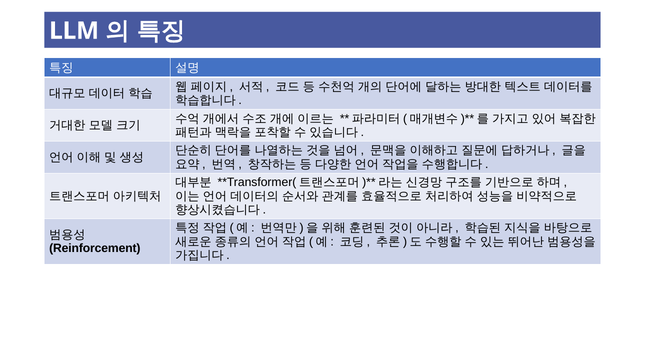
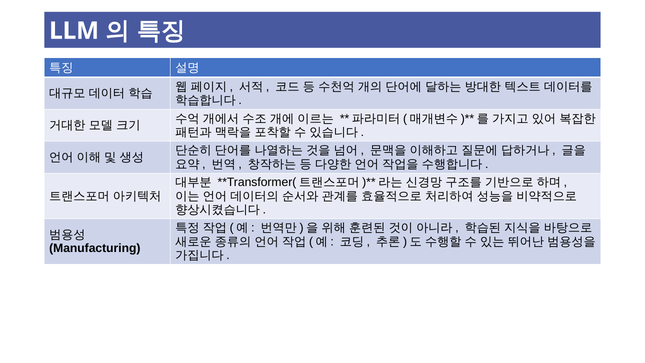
Reinforcement: Reinforcement -> Manufacturing (95, 248)
